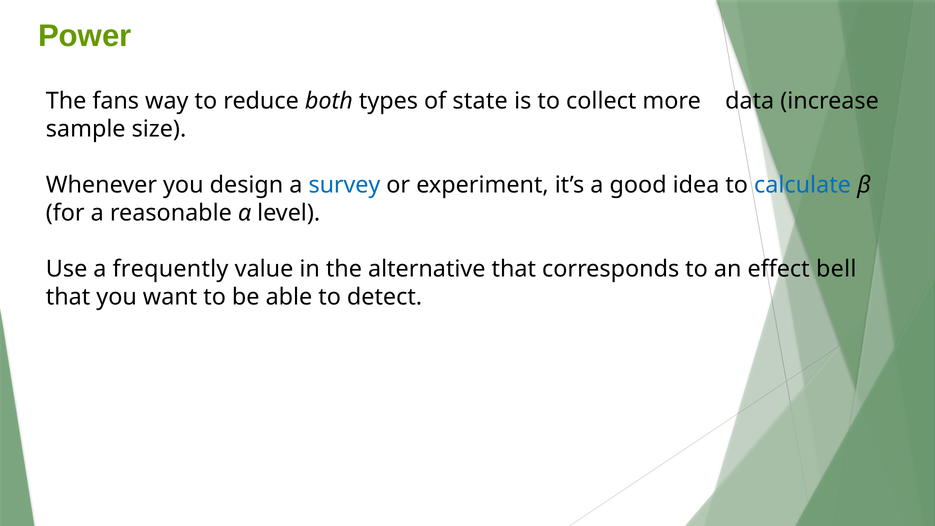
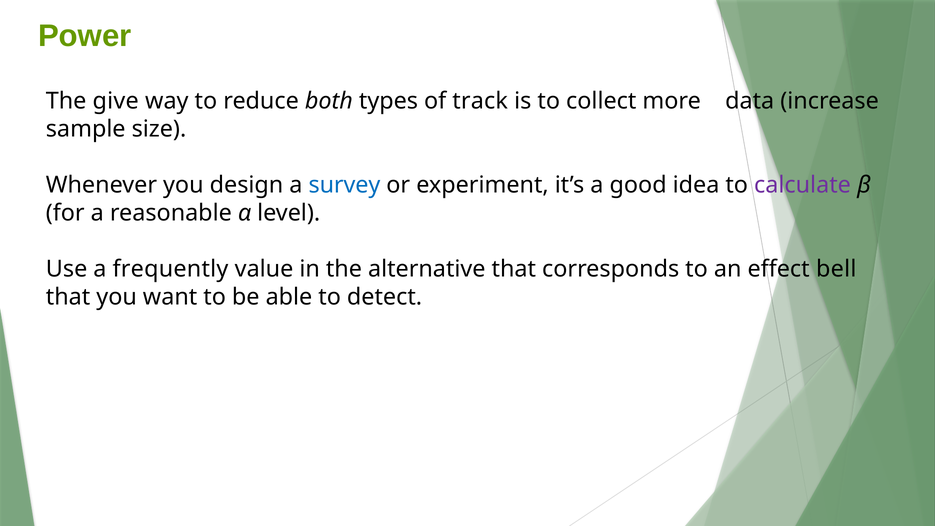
fans: fans -> give (116, 101)
state: state -> track (480, 101)
calculate colour: blue -> purple (802, 185)
